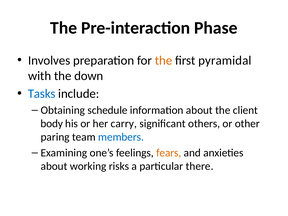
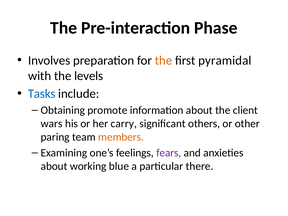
down: down -> levels (89, 76)
schedule: schedule -> promote (107, 110)
body: body -> wars (52, 124)
members colour: blue -> orange (121, 137)
fears colour: orange -> purple (169, 153)
risks: risks -> blue (119, 166)
